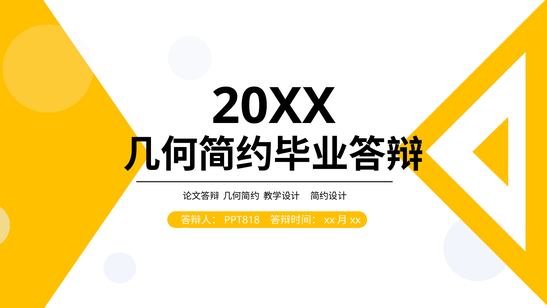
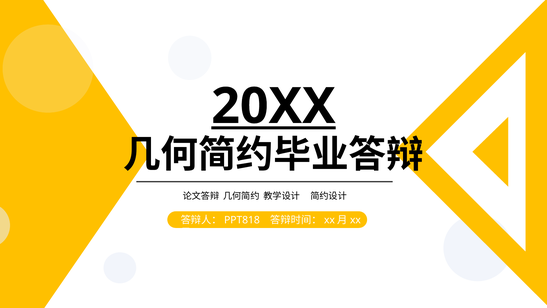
20XX underline: none -> present (273, 106)
